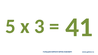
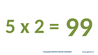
3: 3 -> 2 (39, 26)
41: 41 -> 99 (79, 27)
